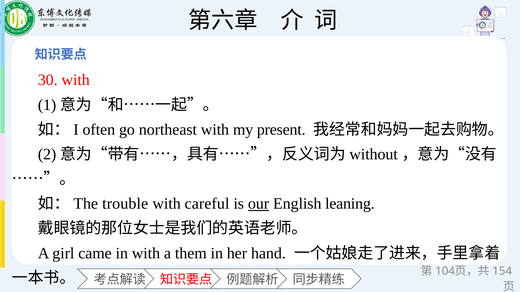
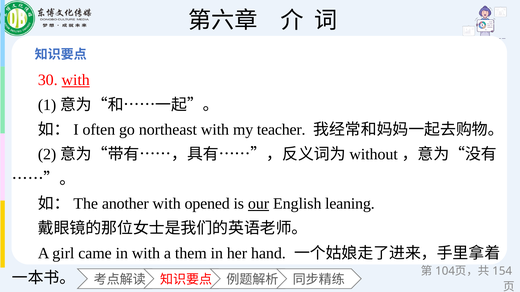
with underline: none -> present (76, 80)
present: present -> teacher (281, 130)
trouble: trouble -> another (125, 204)
careful: careful -> opened (207, 204)
